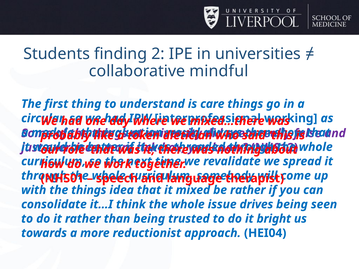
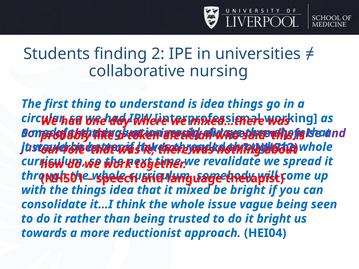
mindful: mindful -> nursing (219, 71)
is care: care -> idea (212, 104)
be rather: rather -> bright (248, 190)
drives: drives -> vague (256, 205)
